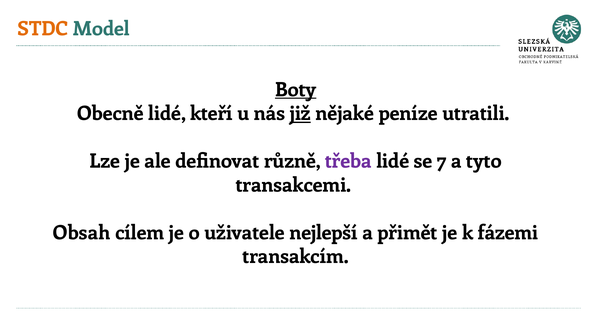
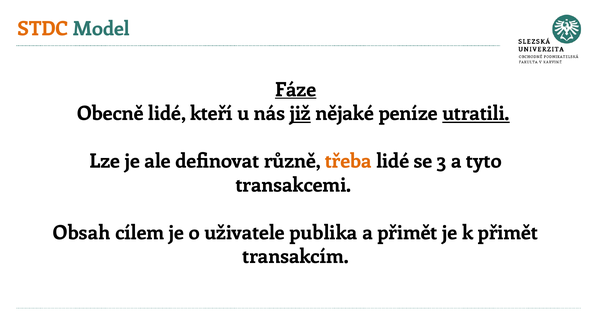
Boty: Boty -> Fáze (296, 90)
utratili underline: none -> present (476, 114)
třeba colour: purple -> orange (348, 162)
7: 7 -> 3 (442, 162)
nejlepší: nejlepší -> publika (323, 233)
k fázemi: fázemi -> přimět (508, 233)
